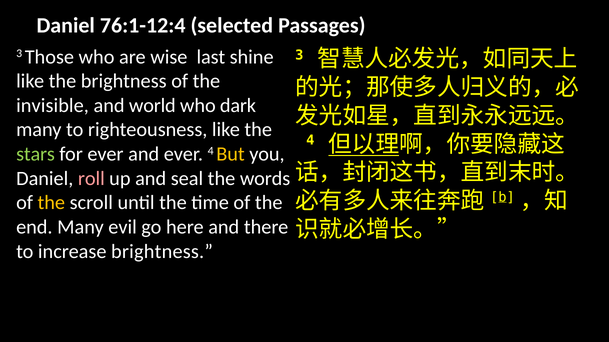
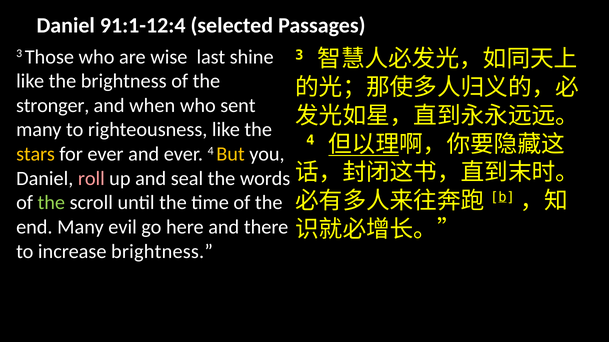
76:1-12:4: 76:1-12:4 -> 91:1-12:4 (143, 25)
invisible: invisible -> stronger (53, 106)
world: world -> when (152, 106)
dark: dark -> sent (238, 106)
stars colour: light green -> yellow (36, 154)
the colour: yellow -> light green (51, 203)
